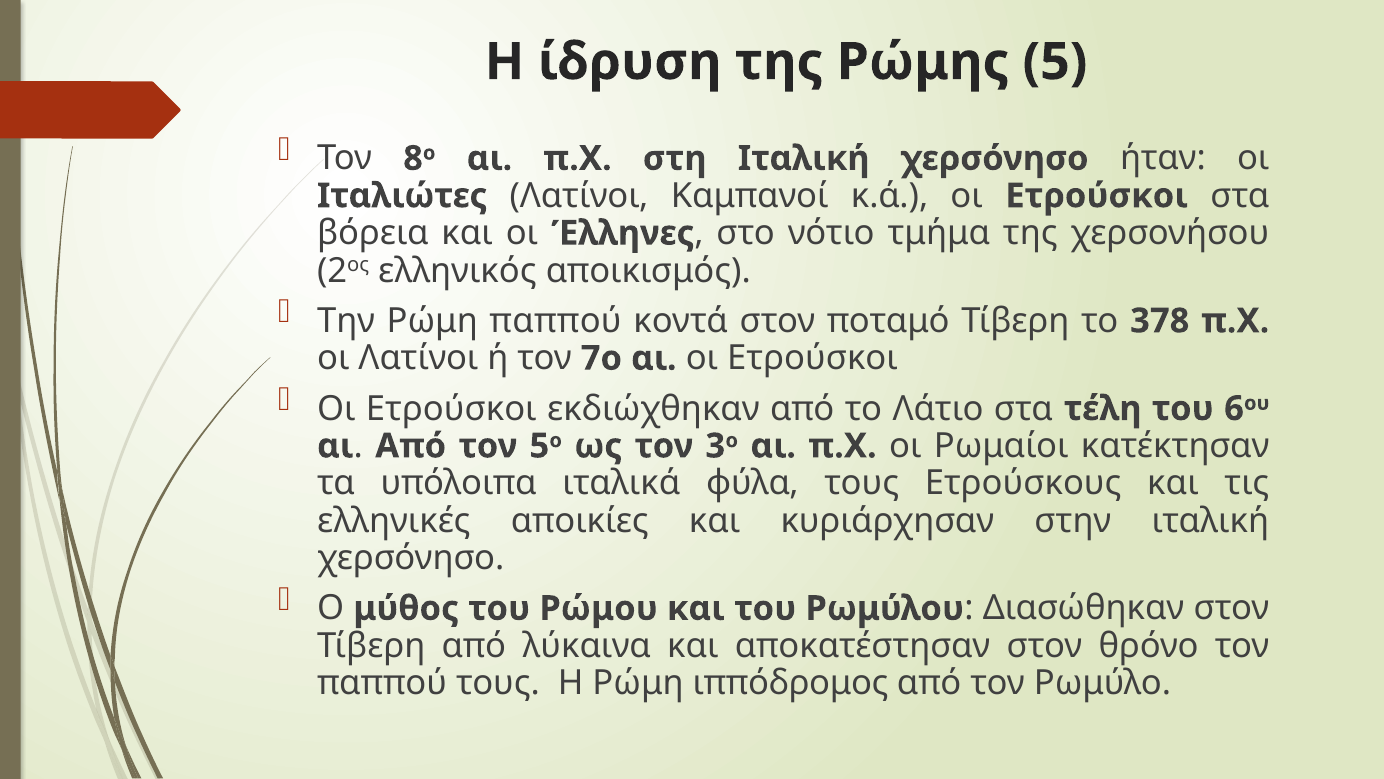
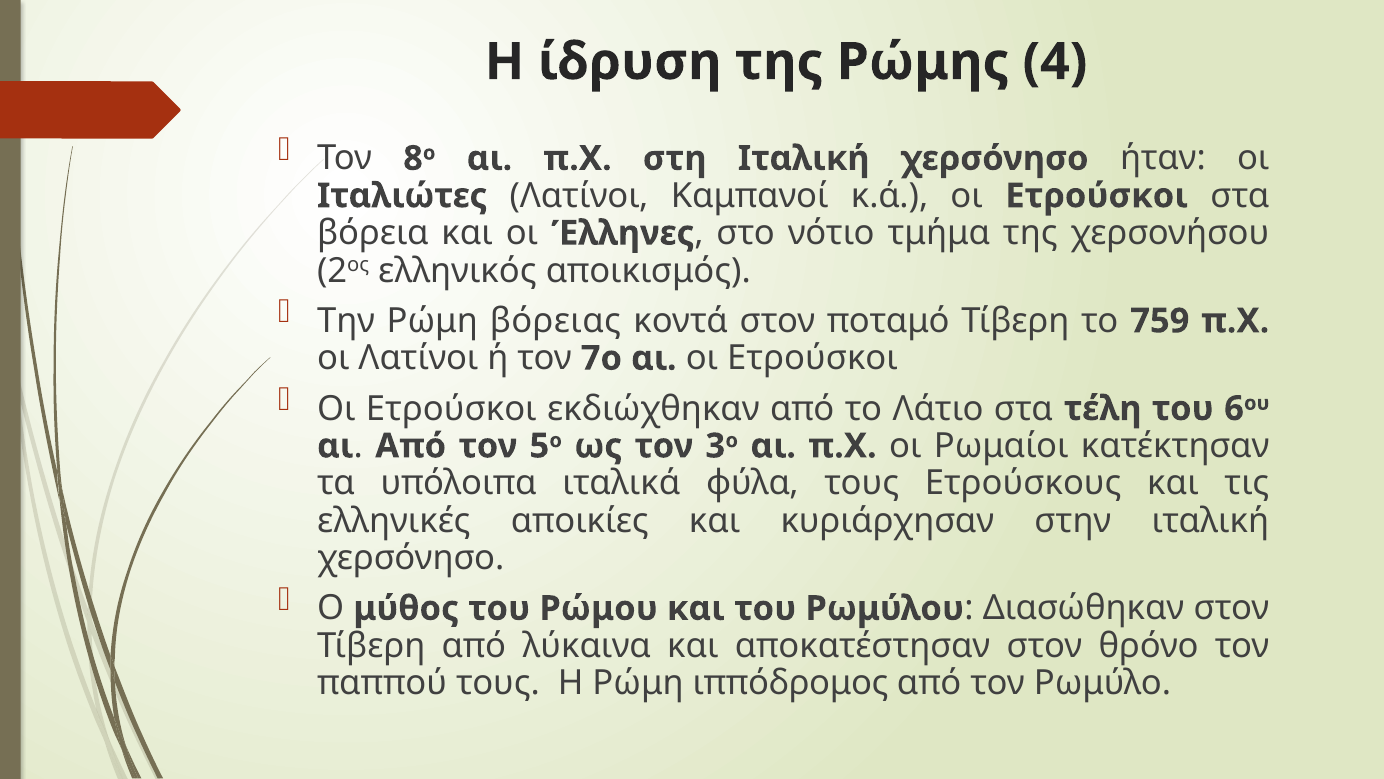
Ρώμης 5: 5 -> 4 (1055, 62)
Ρώμη παππού: παππού -> βόρειας (555, 321)
378: 378 -> 759 (1160, 321)
